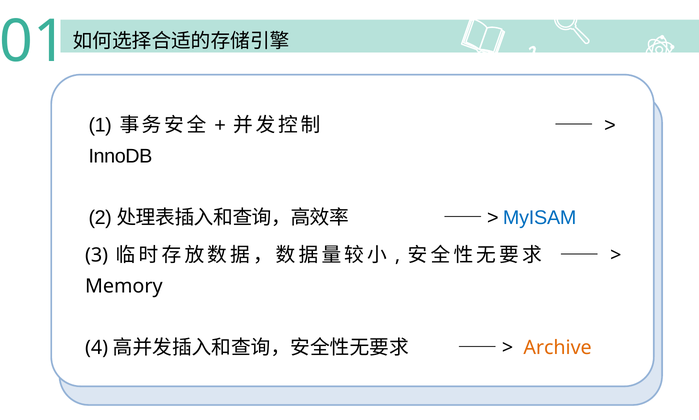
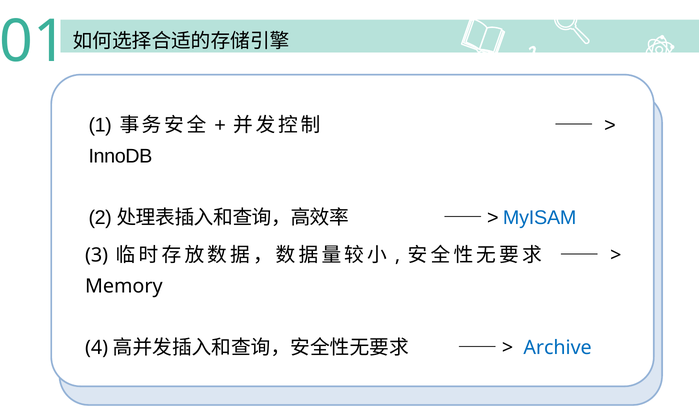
Archive colour: orange -> blue (558, 347)
